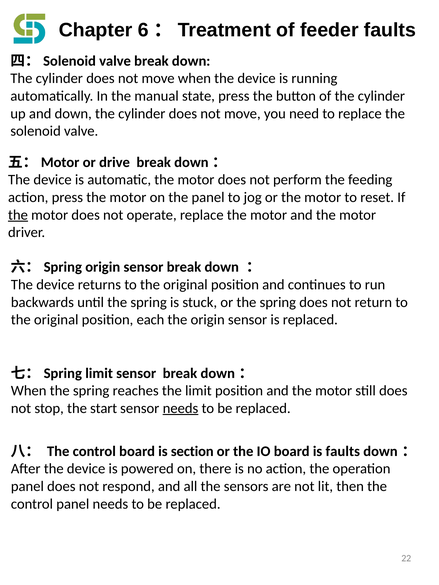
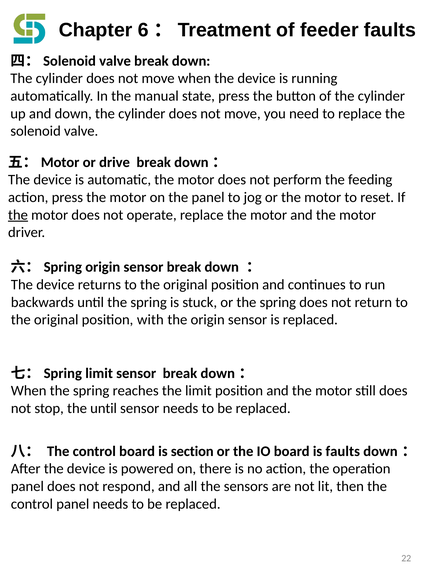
each: each -> with (150, 320)
the start: start -> until (104, 409)
needs underline: present -> none (180, 409)
